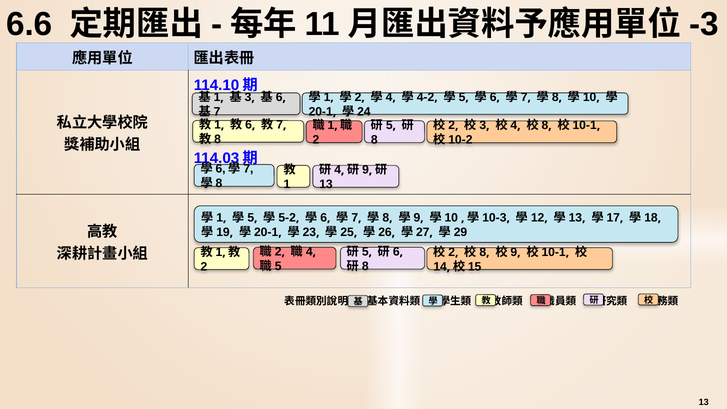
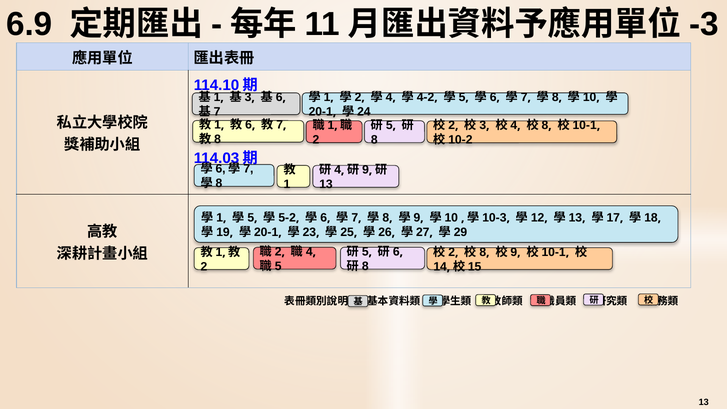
6.6: 6.6 -> 6.9 (29, 24)
